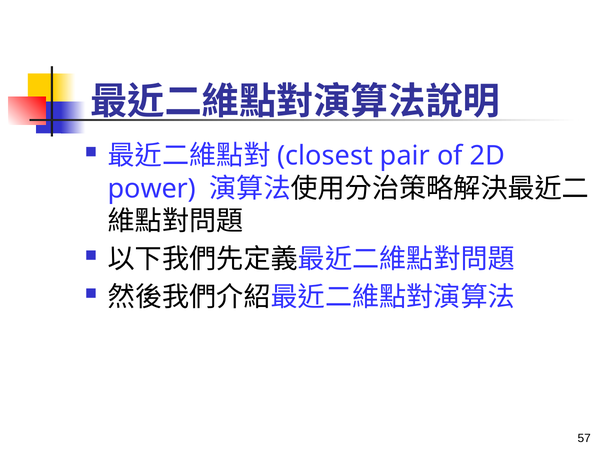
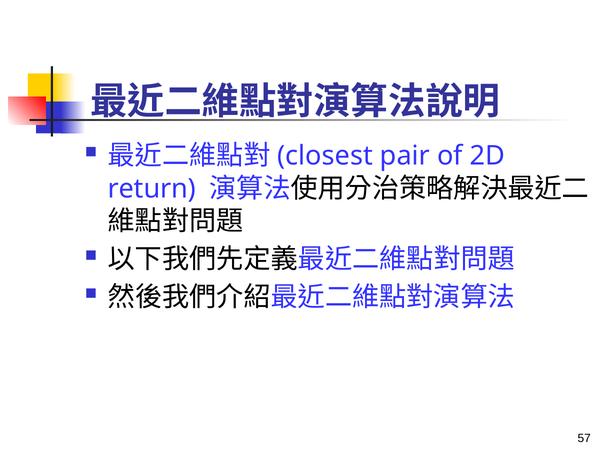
power: power -> return (152, 188)
